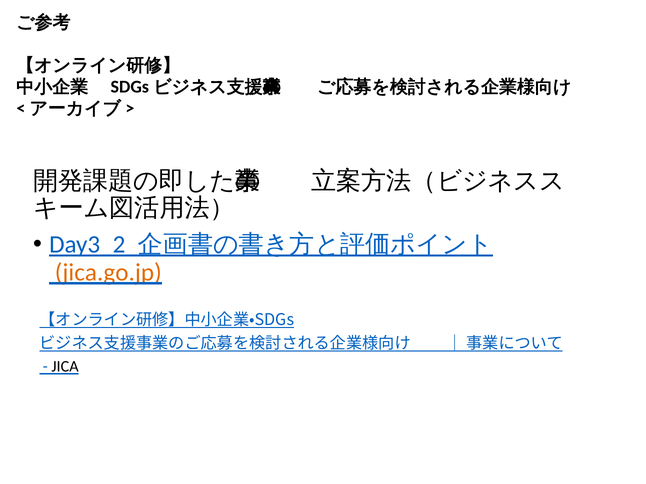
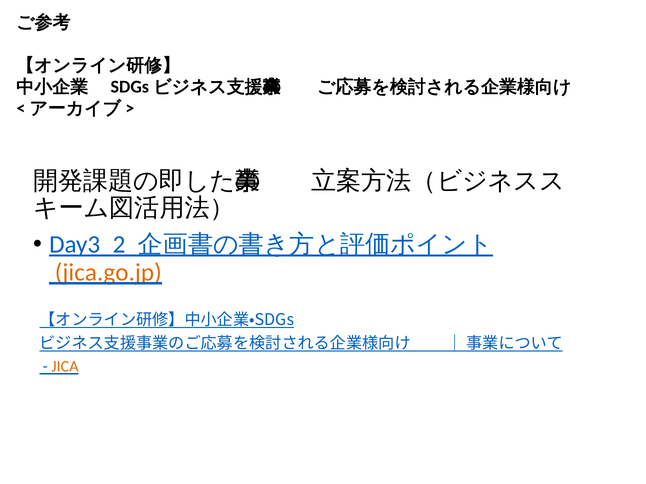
JICA colour: black -> orange (65, 367)
